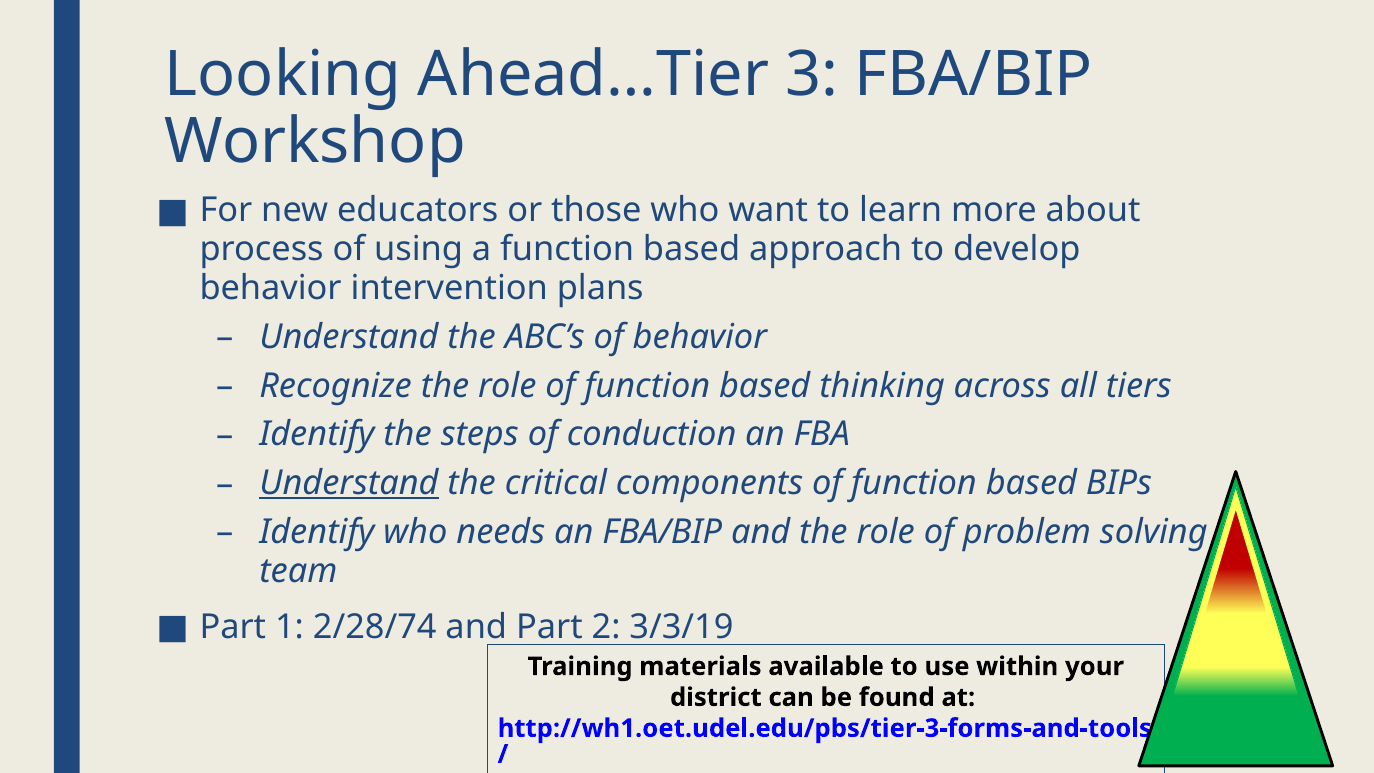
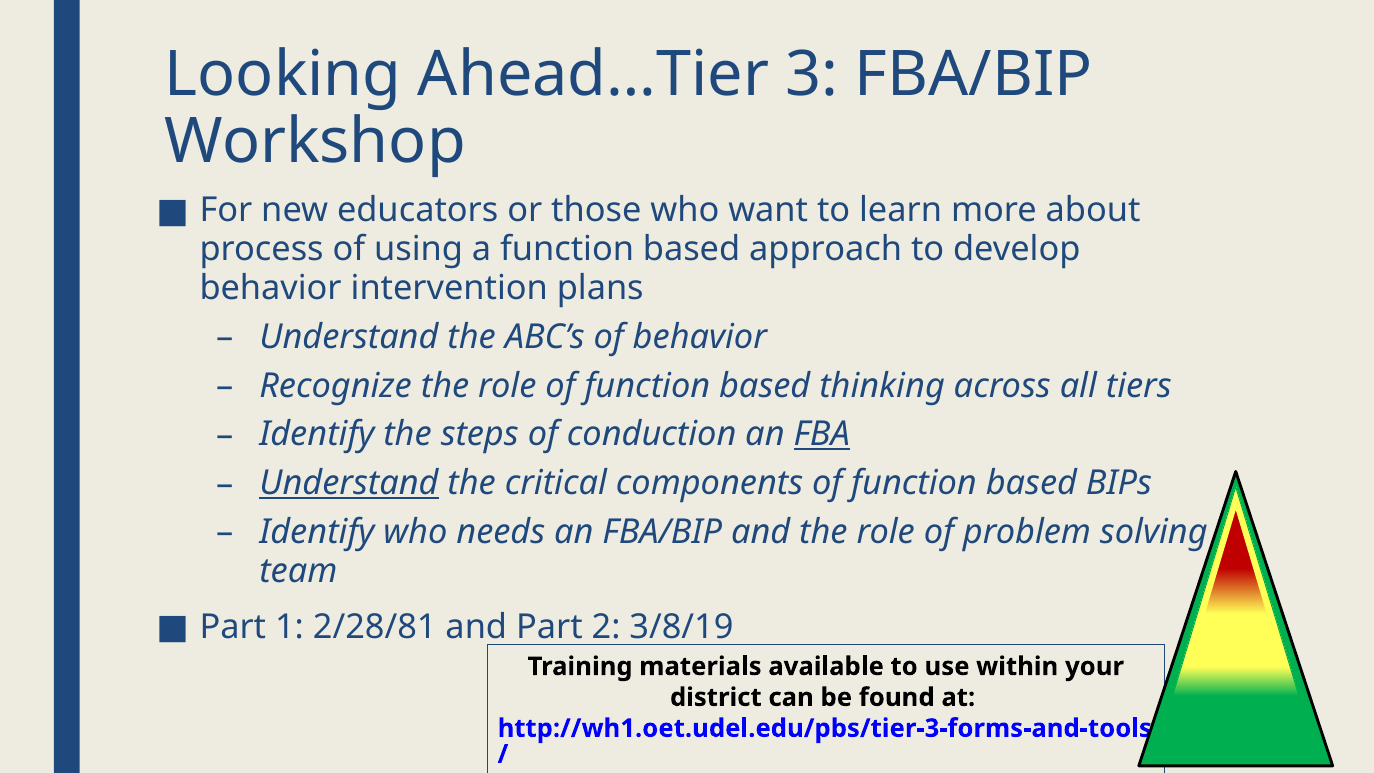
FBA underline: none -> present (822, 434)
2/28/74: 2/28/74 -> 2/28/81 (375, 627)
3/3/19: 3/3/19 -> 3/8/19 (681, 627)
